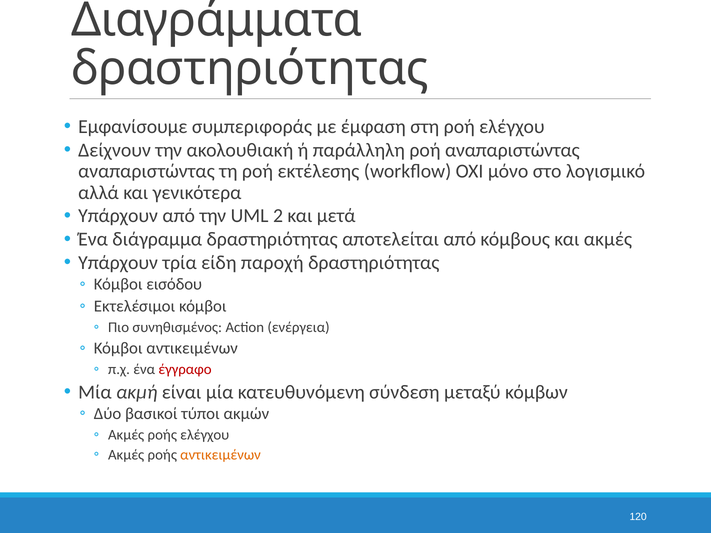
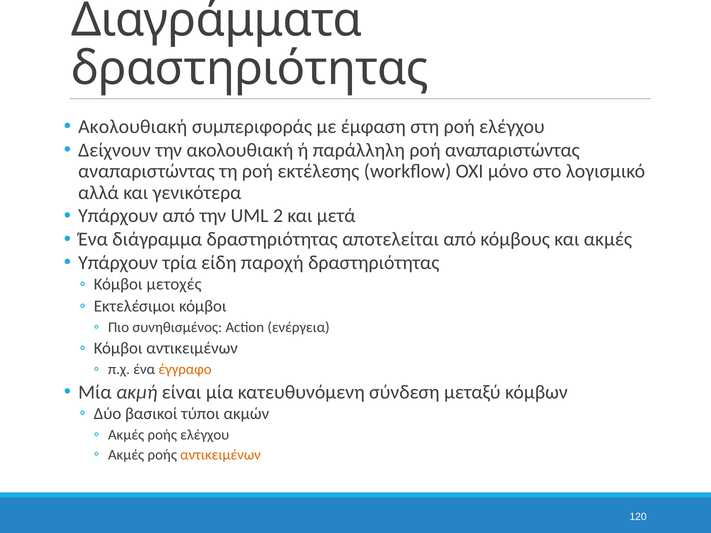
Εμφανίσουμε: Εμφανίσουμε -> Ακολουθιακή (133, 127)
εισόδου: εισόδου -> μετοχές (174, 284)
έγγραφο colour: red -> orange (185, 370)
